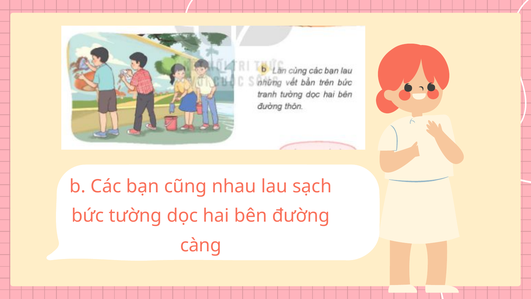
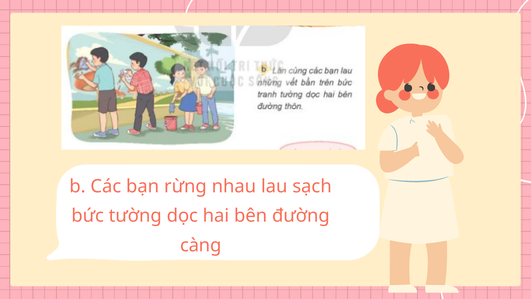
cũng: cũng -> rừng (185, 186)
